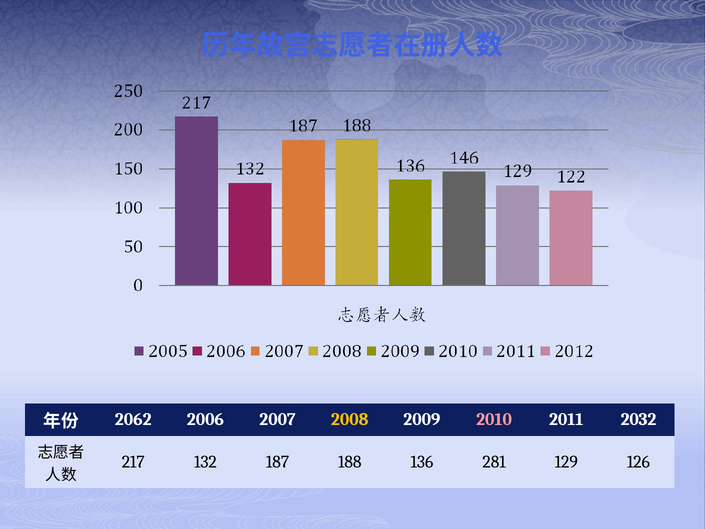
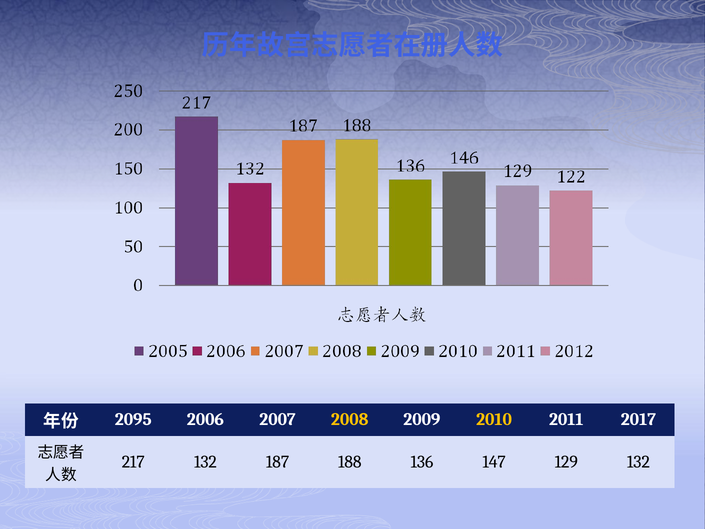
2062: 2062 -> 2095 (133, 419)
2010 colour: pink -> yellow (494, 419)
2032: 2032 -> 2017 (638, 419)
281: 281 -> 147 (494, 462)
129 126: 126 -> 132 (638, 462)
